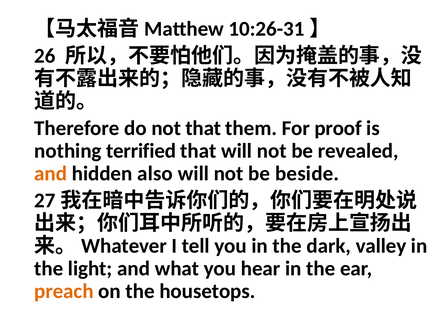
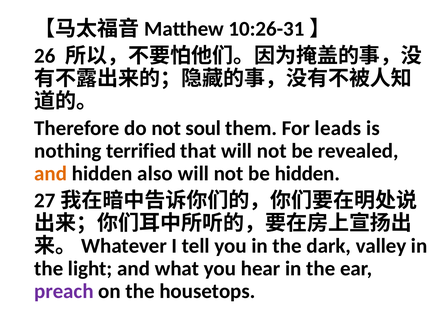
not that: that -> soul (203, 128)
proof: proof -> leads (338, 128)
be beside: beside -> hidden (307, 173)
preach colour: orange -> purple (64, 291)
